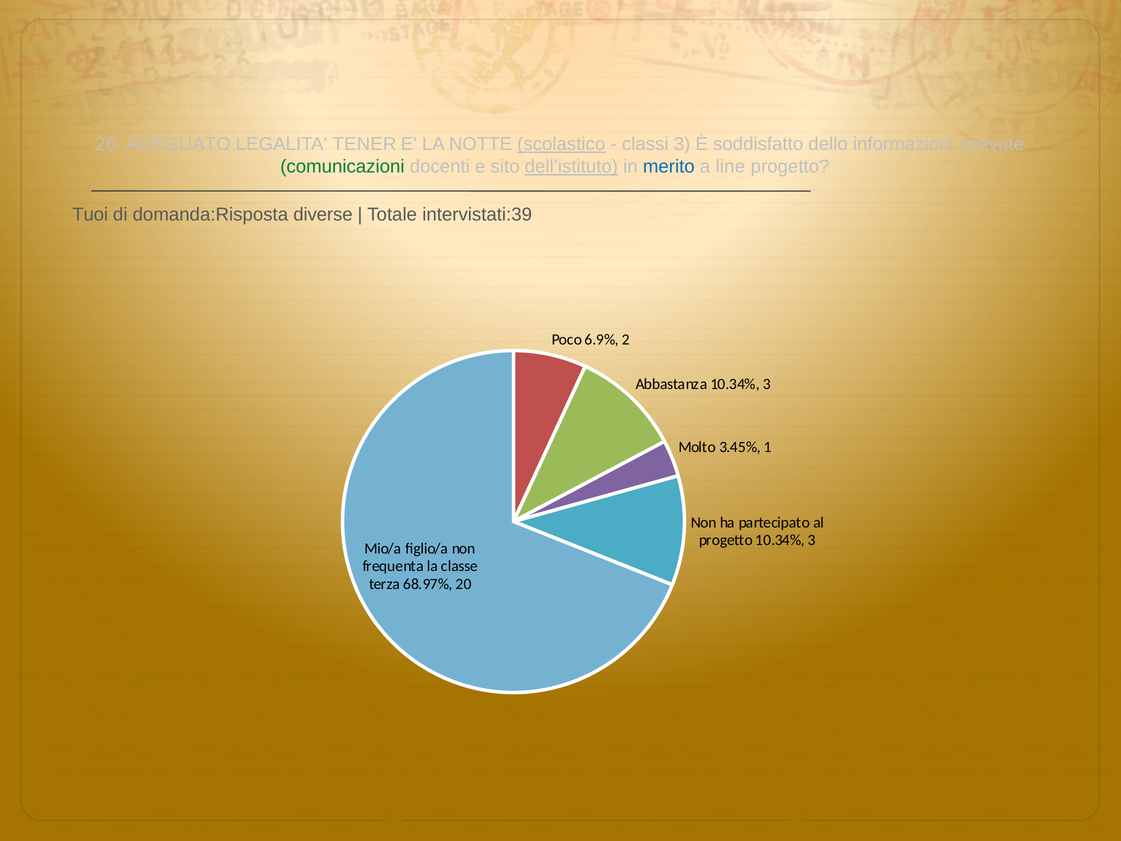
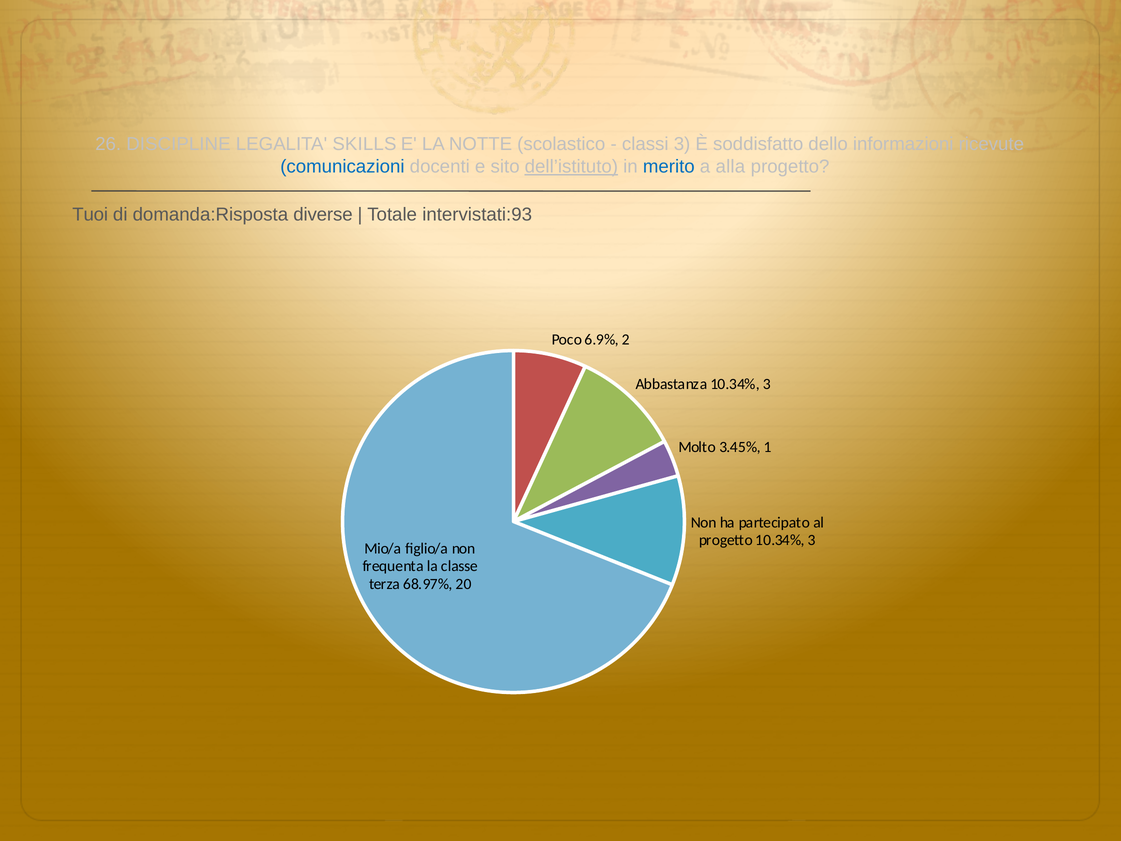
ADEGUATO: ADEGUATO -> DISCIPLINE (178, 144)
TENER: TENER -> SKILLS (364, 144)
scolastico underline: present -> none (561, 144)
comunicazioni colour: green -> blue (342, 167)
line: line -> alla (730, 167)
intervistati:39: intervistati:39 -> intervistati:93 (477, 214)
